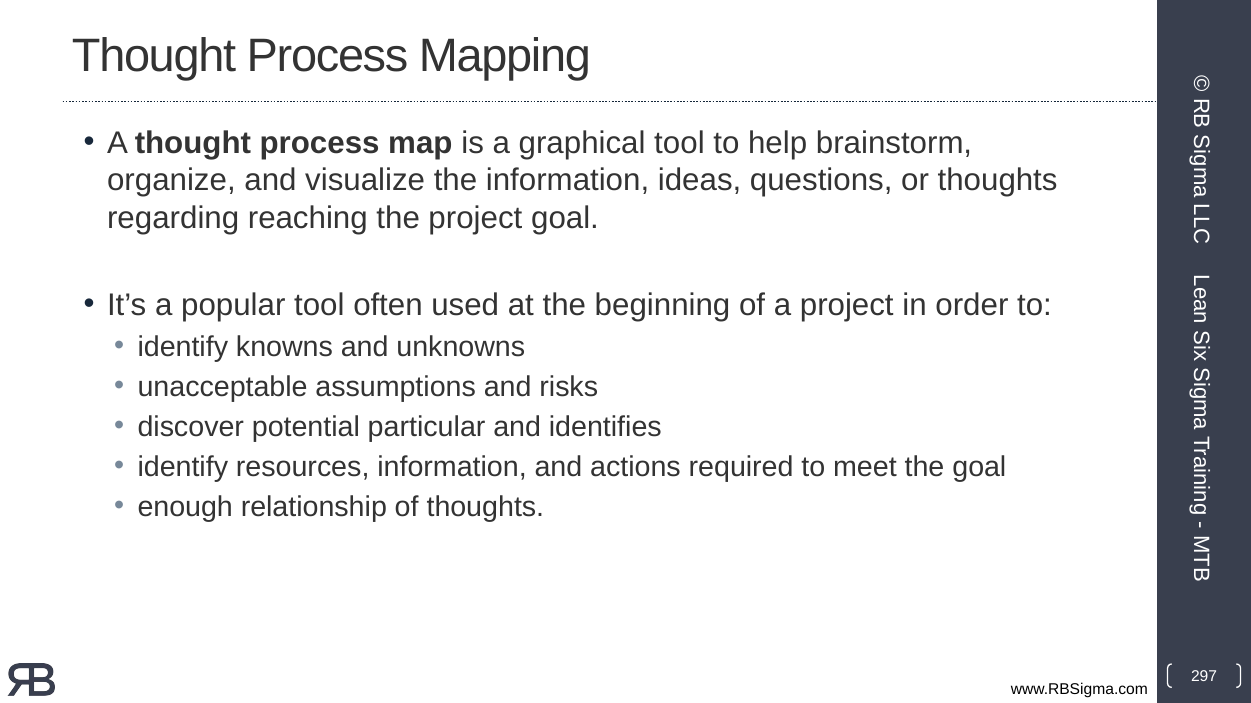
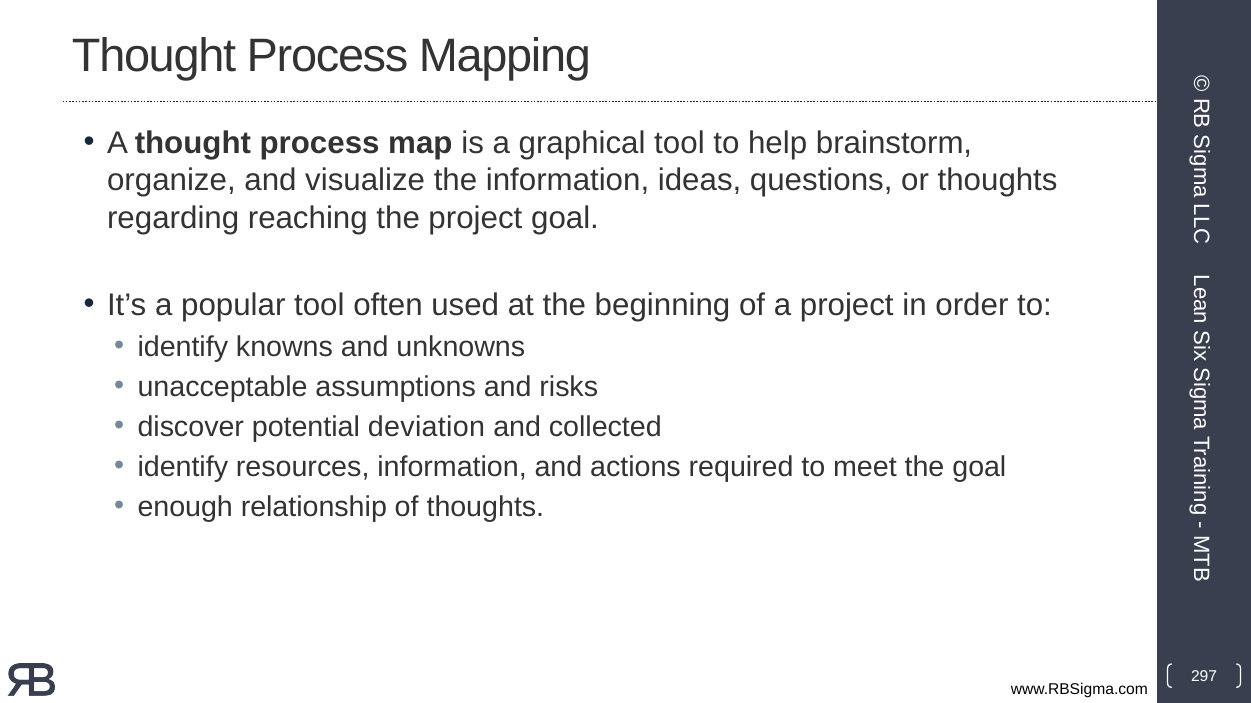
particular: particular -> deviation (426, 427)
identifies: identifies -> collected (605, 427)
